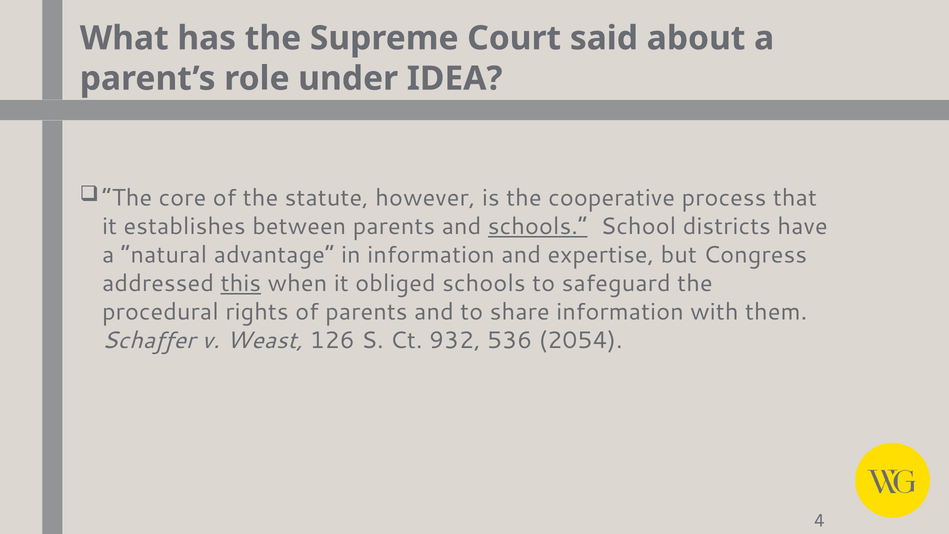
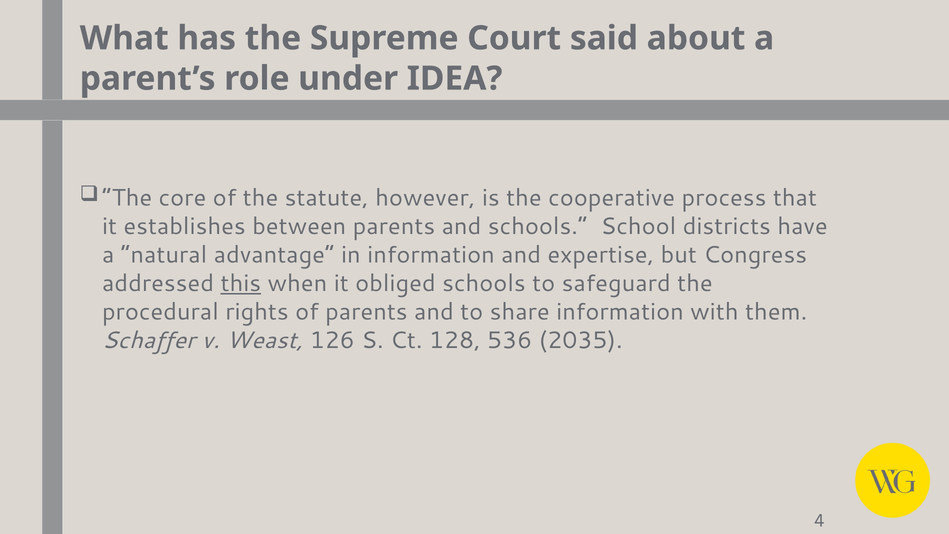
schools underline: present -> none (538, 226)
932: 932 -> 128 (455, 340)
2054: 2054 -> 2035 (581, 340)
